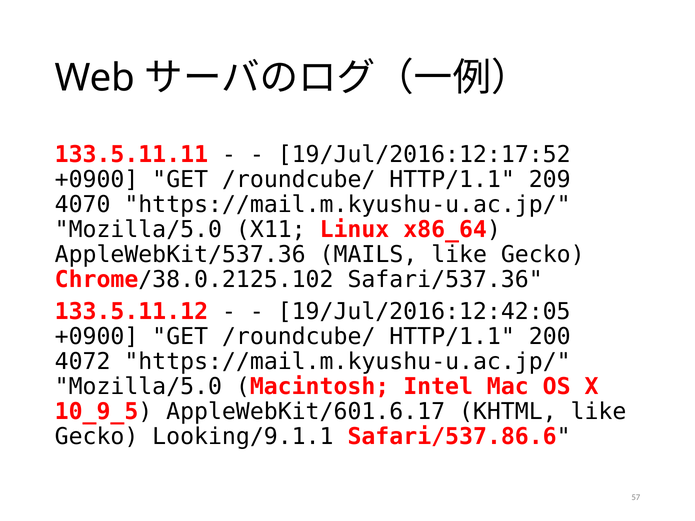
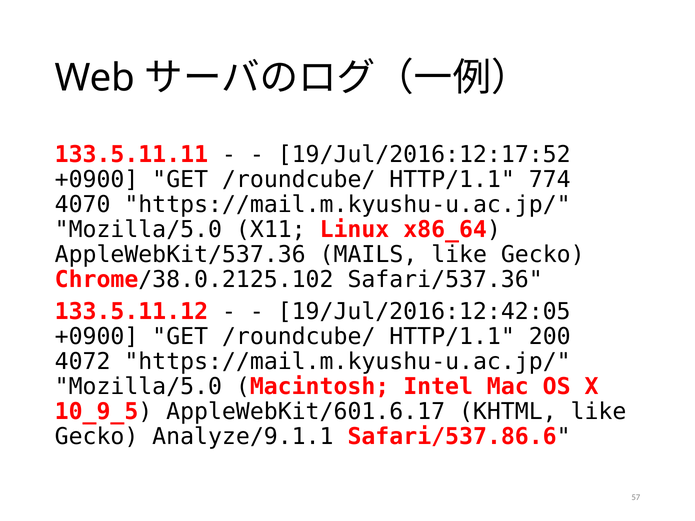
209: 209 -> 774 (550, 180)
Looking/9.1.1: Looking/9.1.1 -> Analyze/9.1.1 (243, 437)
